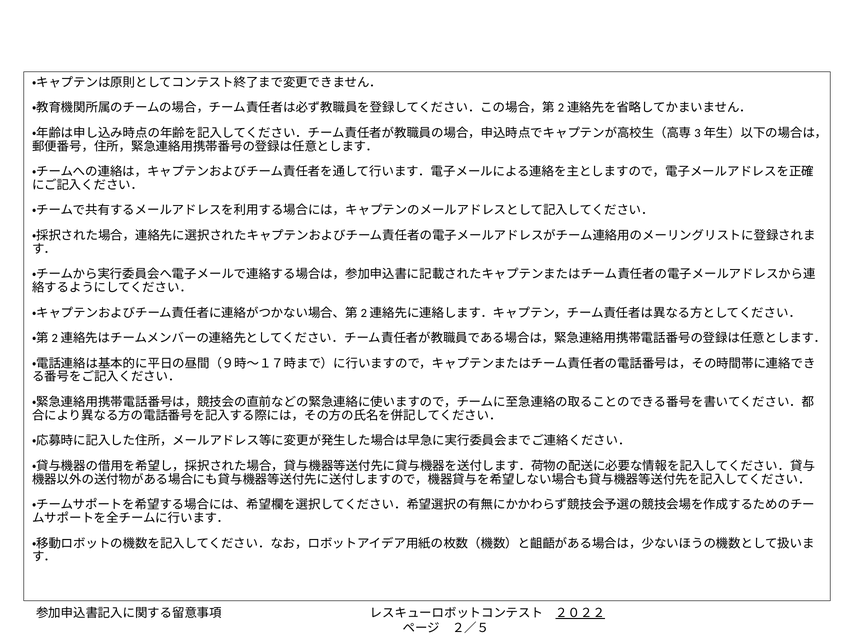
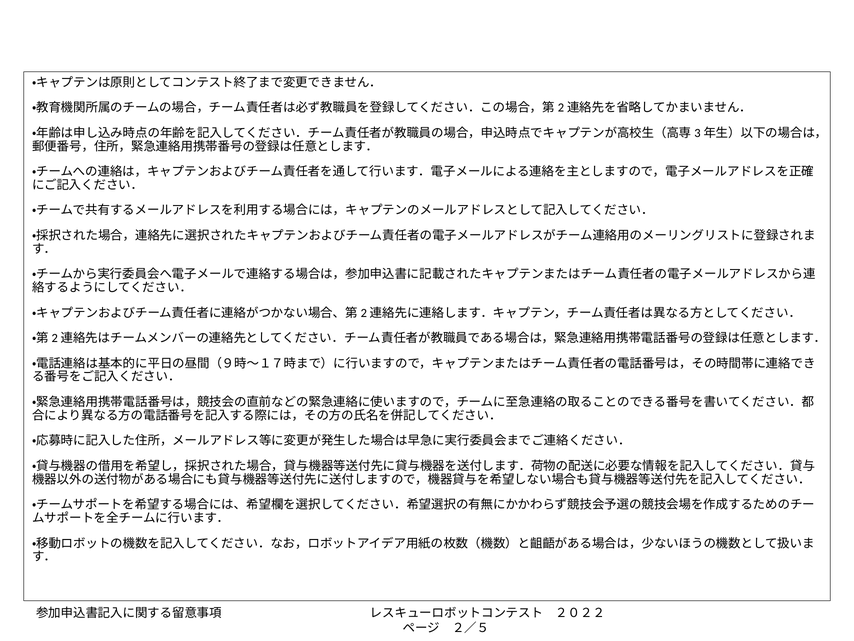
２０２２ underline: present -> none (580, 613)
